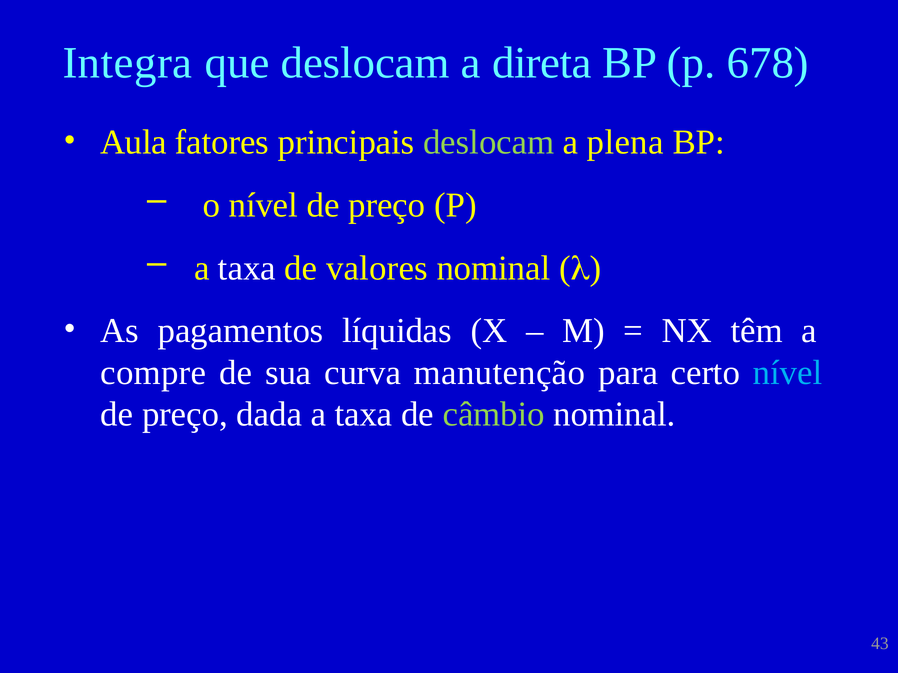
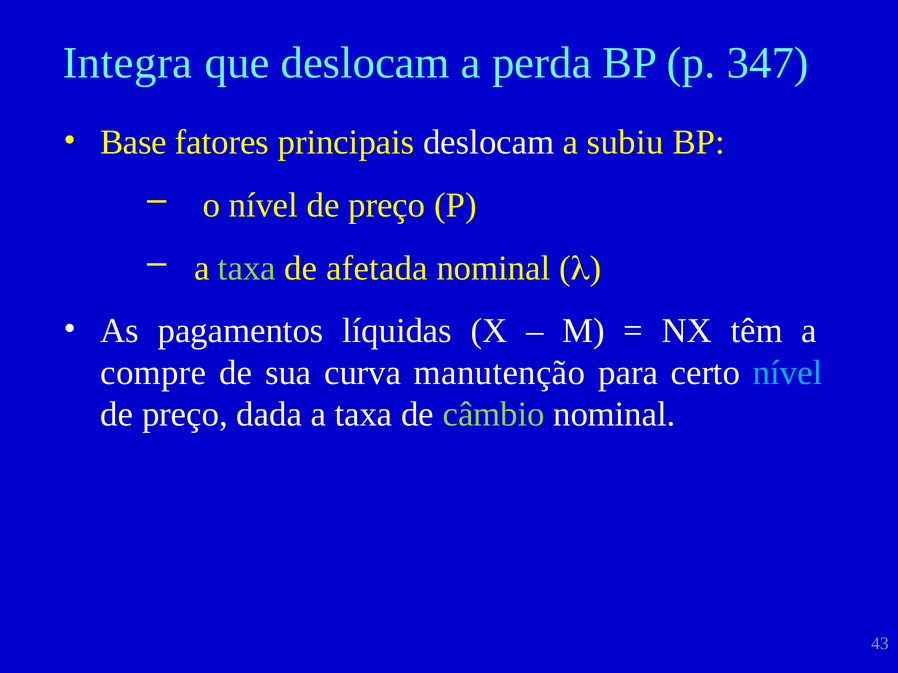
direta: direta -> perda (542, 63)
678: 678 -> 347 (768, 63)
Aula: Aula -> Base (133, 142)
deslocam colour: light green -> white (489, 142)
plena: plena -> subiu (625, 142)
taxa colour: white -> light green (247, 268)
valores: valores -> afetada (377, 268)
